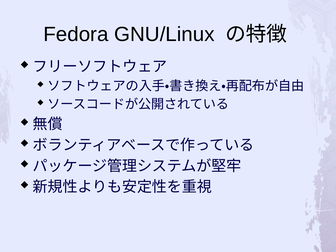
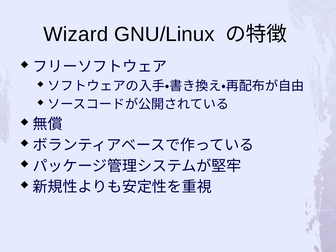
Fedora: Fedora -> Wizard (76, 34)
